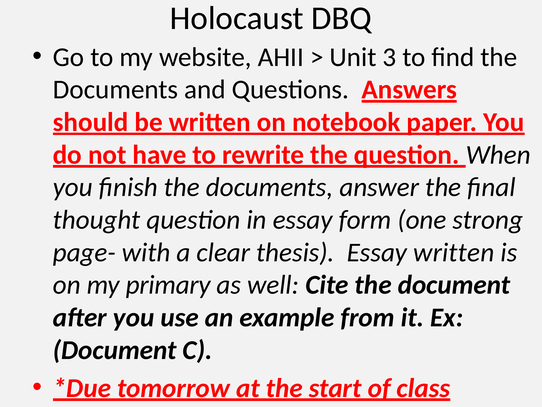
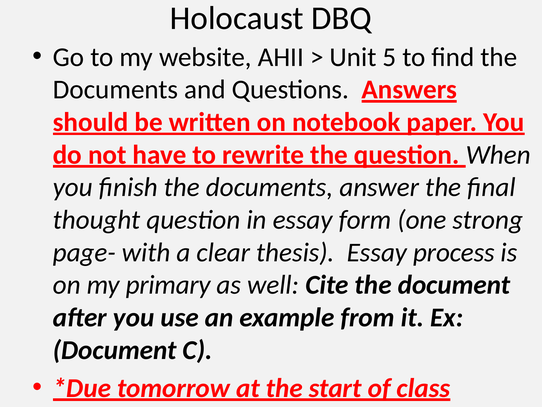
3: 3 -> 5 (389, 57)
Essay written: written -> process (454, 252)
